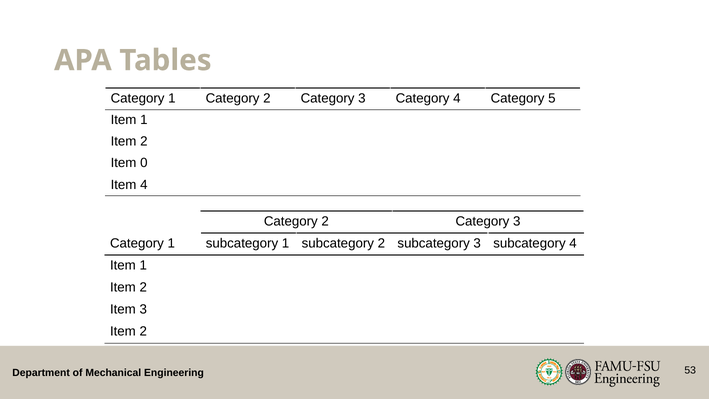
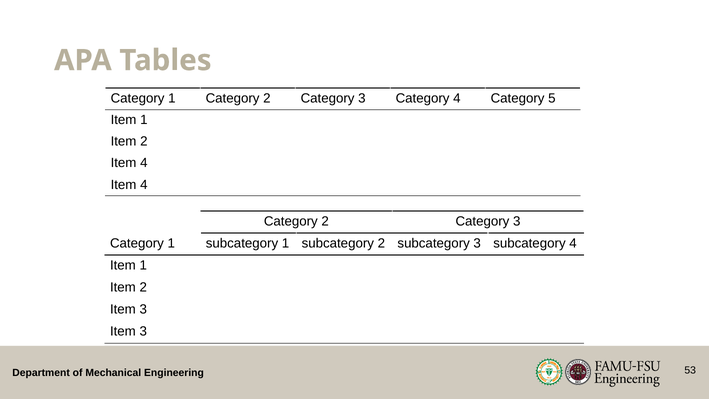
0: 0 -> 4 (144, 163)
2: 2 -> 3 (143, 331)
